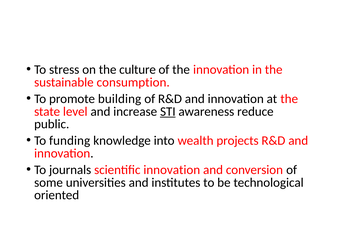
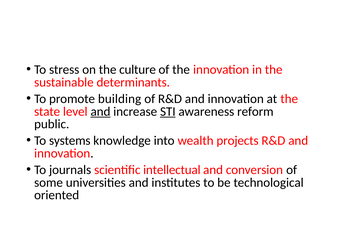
consumption: consumption -> determinants (133, 82)
and underline: none -> present (100, 111)
reduce: reduce -> reform (255, 111)
funding: funding -> systems (70, 141)
scientific innovation: innovation -> intellectual (172, 170)
